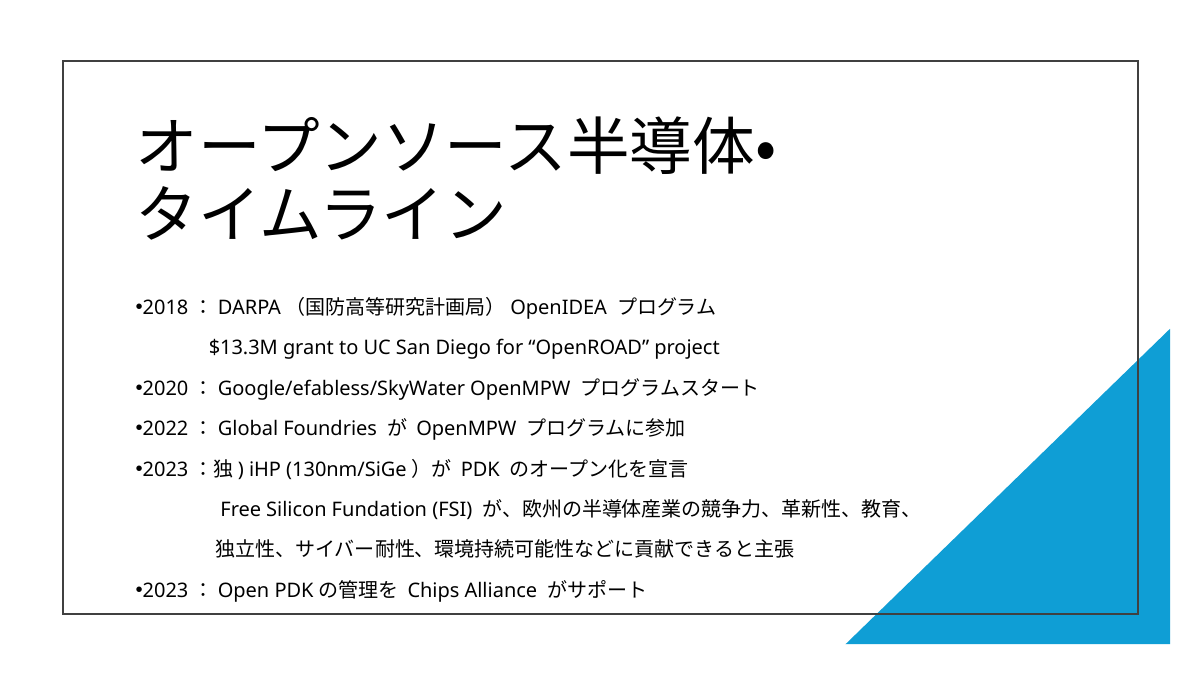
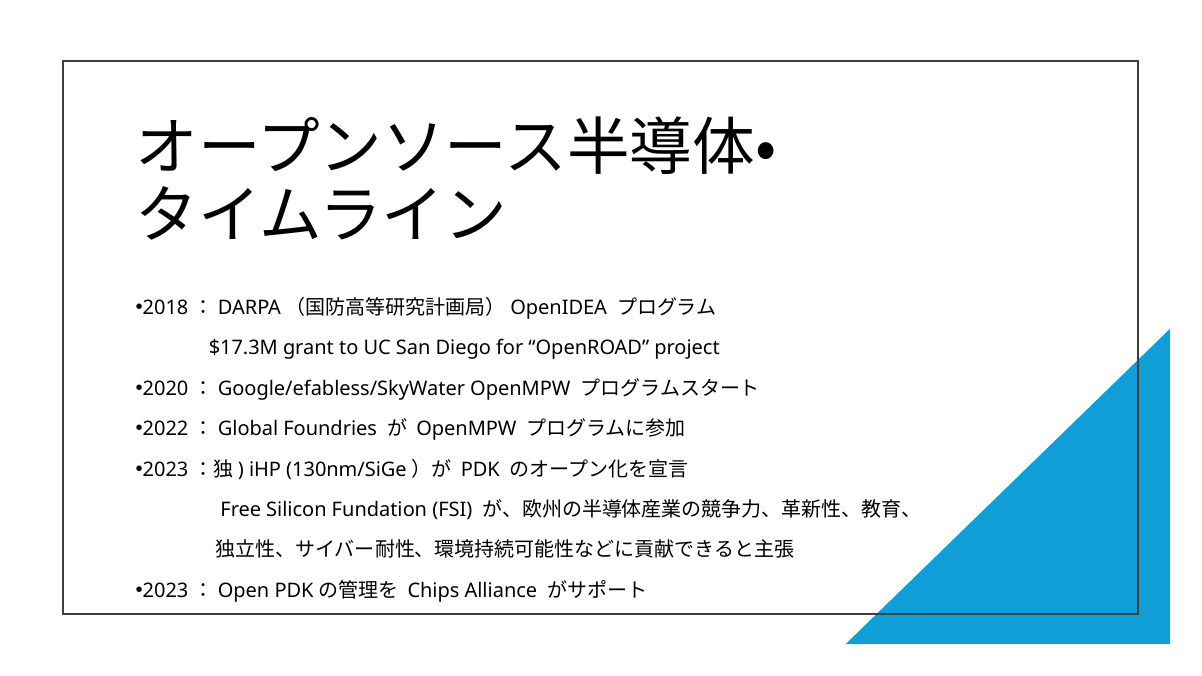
$13.3M: $13.3M -> $17.3M (243, 348)
